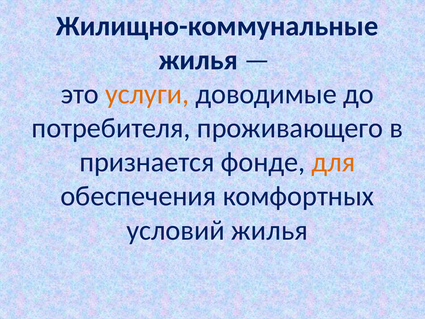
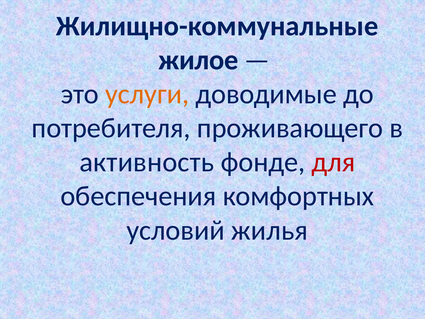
жилья: жилья -> жилое (198, 60)
признается: признается -> активность (147, 162)
для colour: orange -> red (333, 162)
